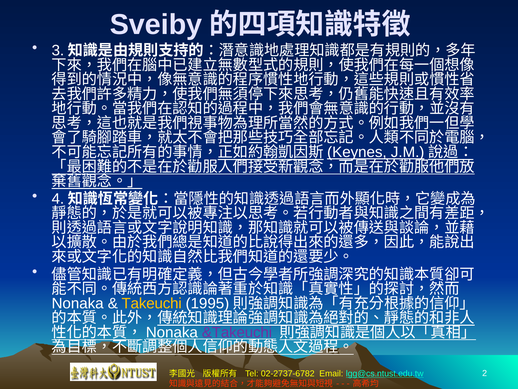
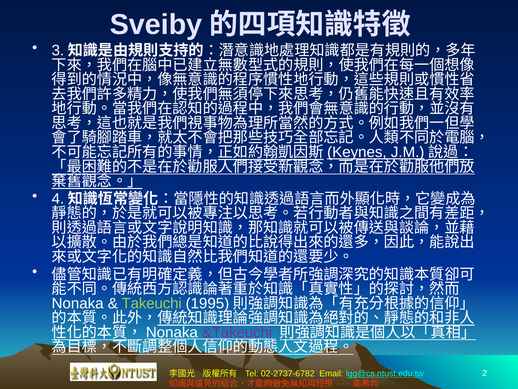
Takeuchi colour: yellow -> light green (152, 303)
